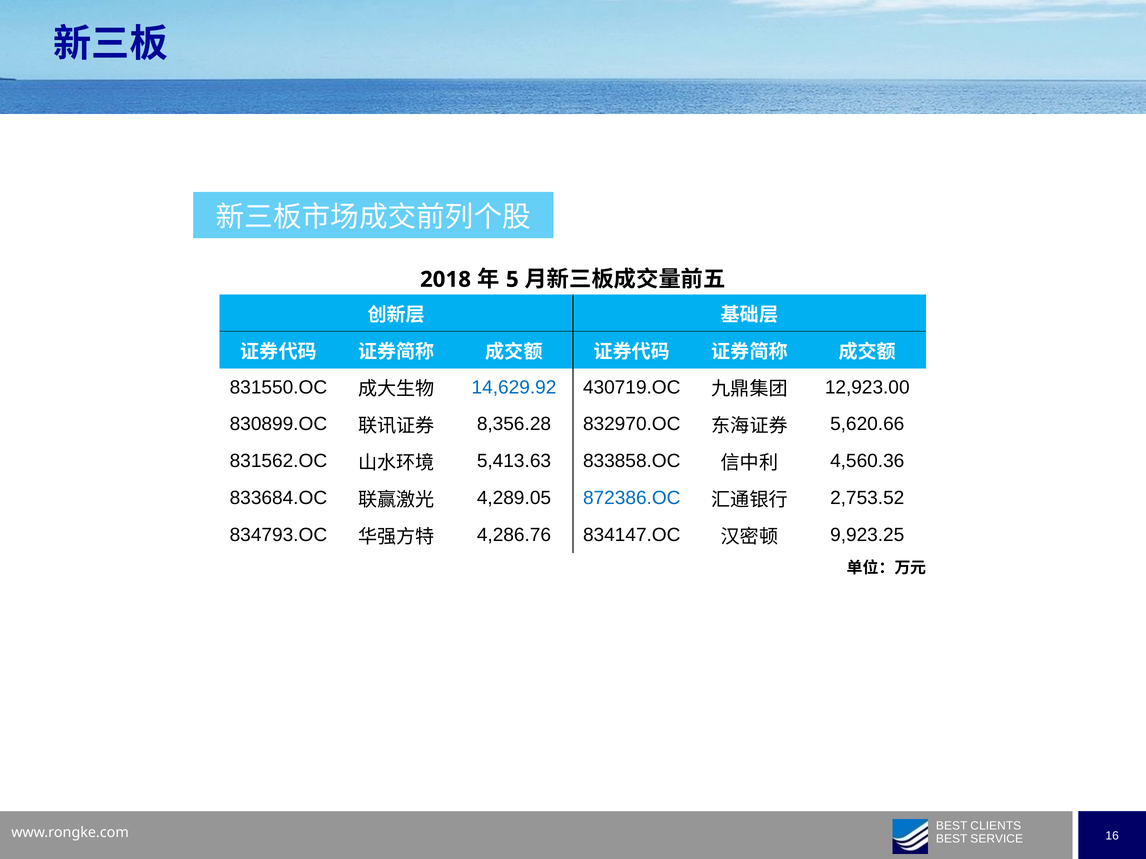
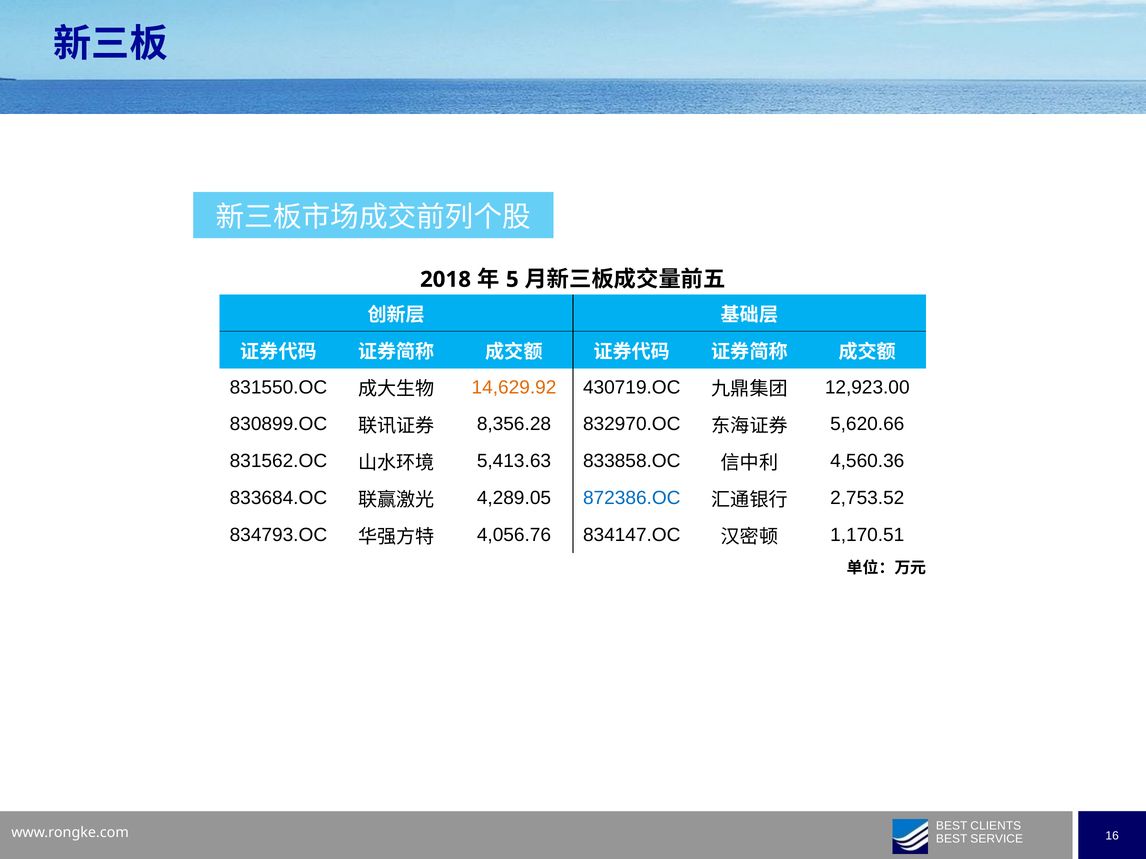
14,629.92 colour: blue -> orange (514, 387)
4,286.76: 4,286.76 -> 4,056.76 (514, 535)
9,923.25: 9,923.25 -> 1,170.51 (867, 535)
